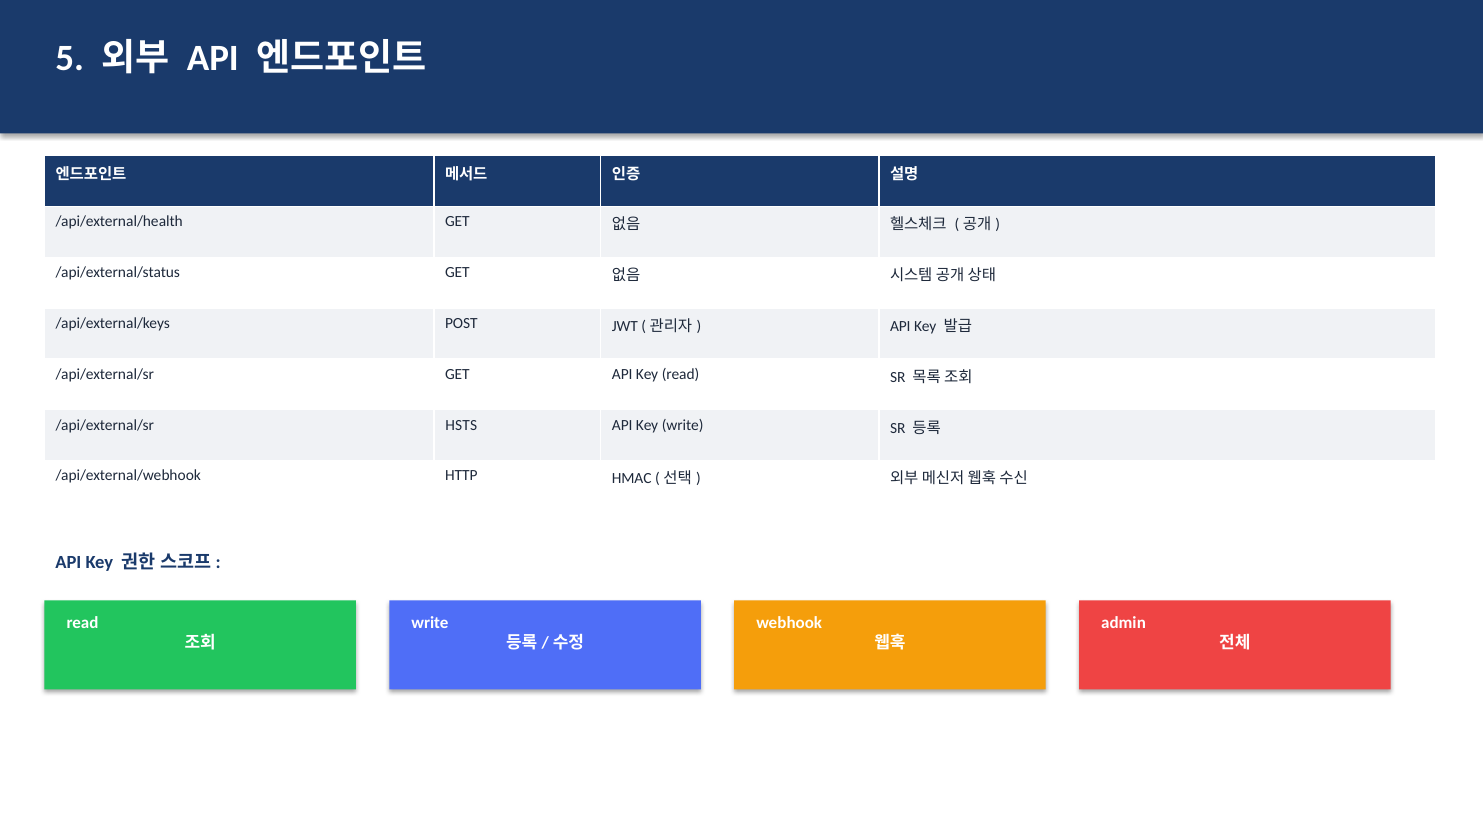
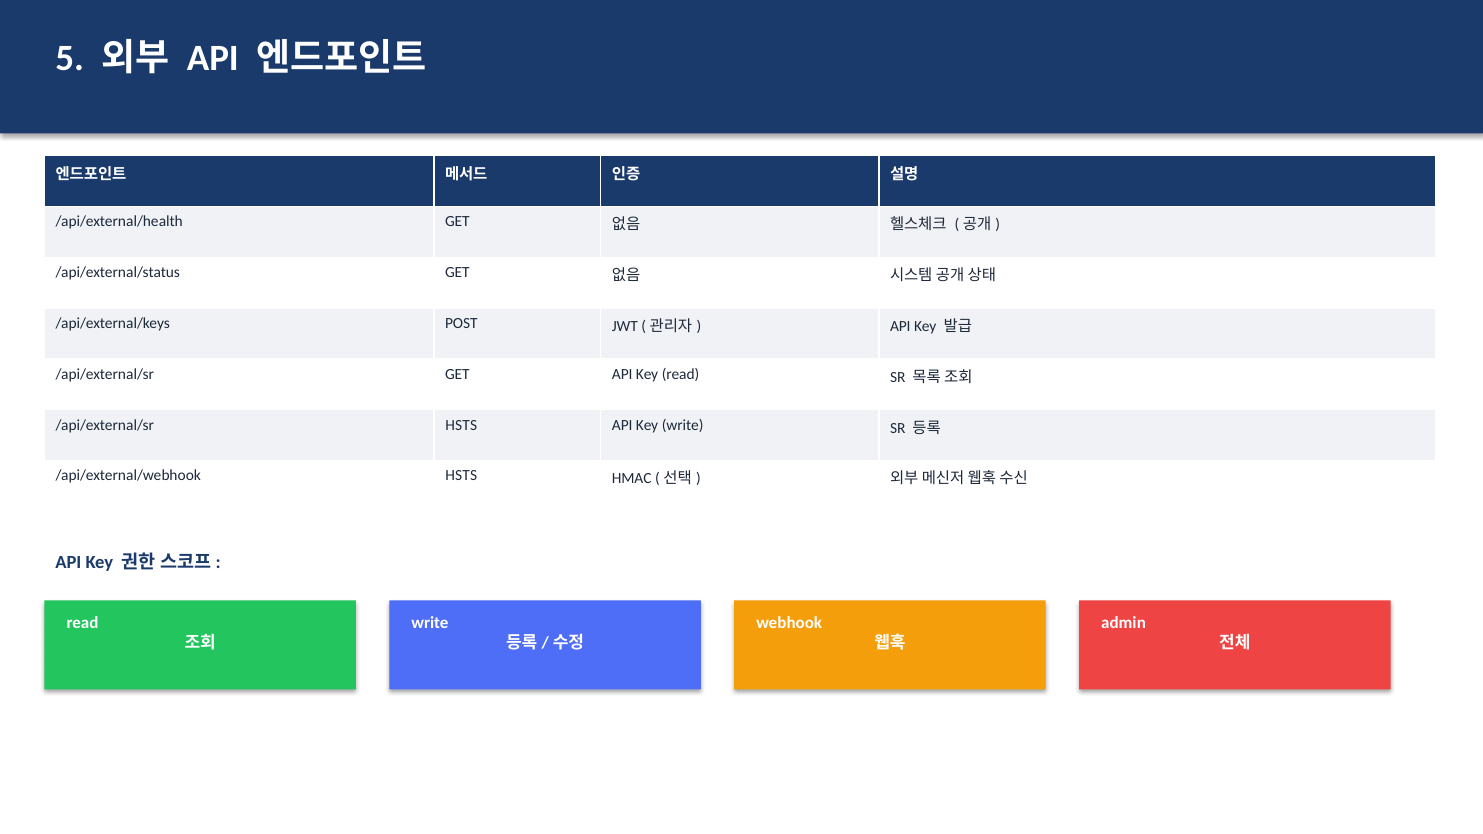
/api/external/webhook HTTP: HTTP -> HSTS (461, 476)
